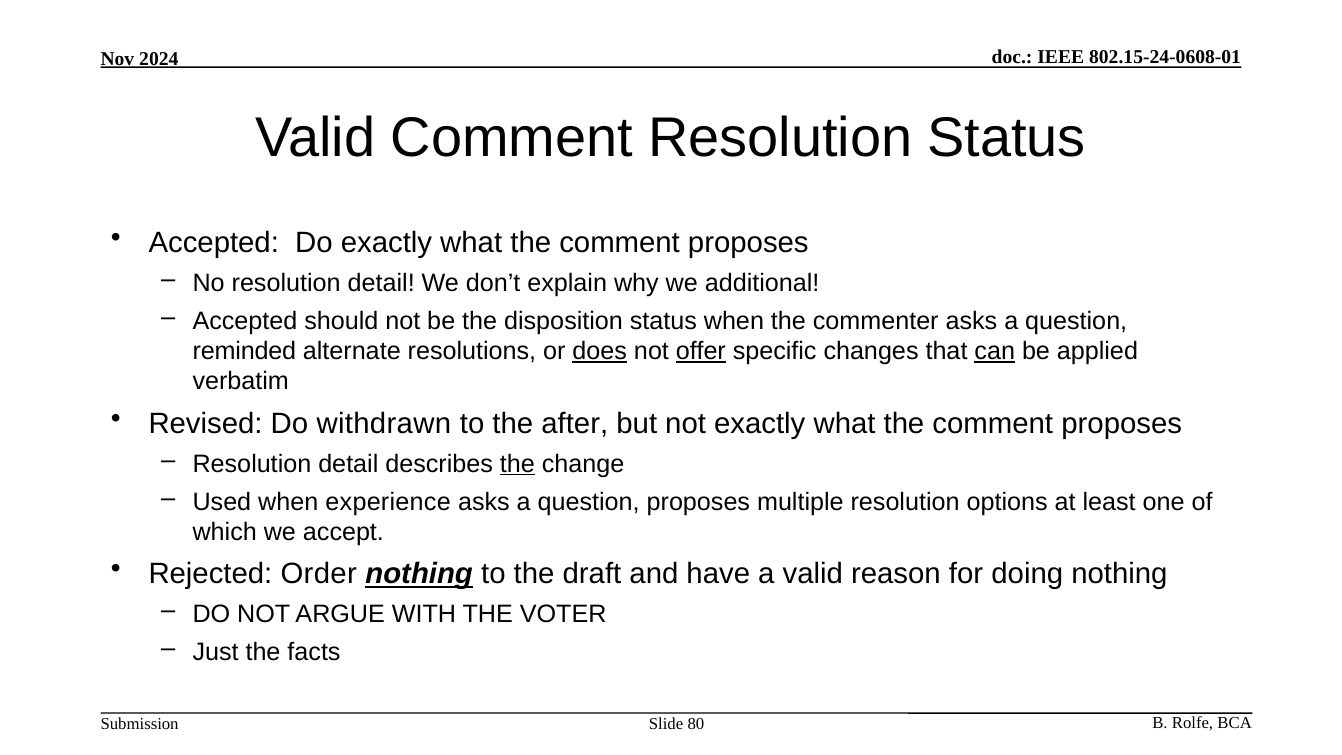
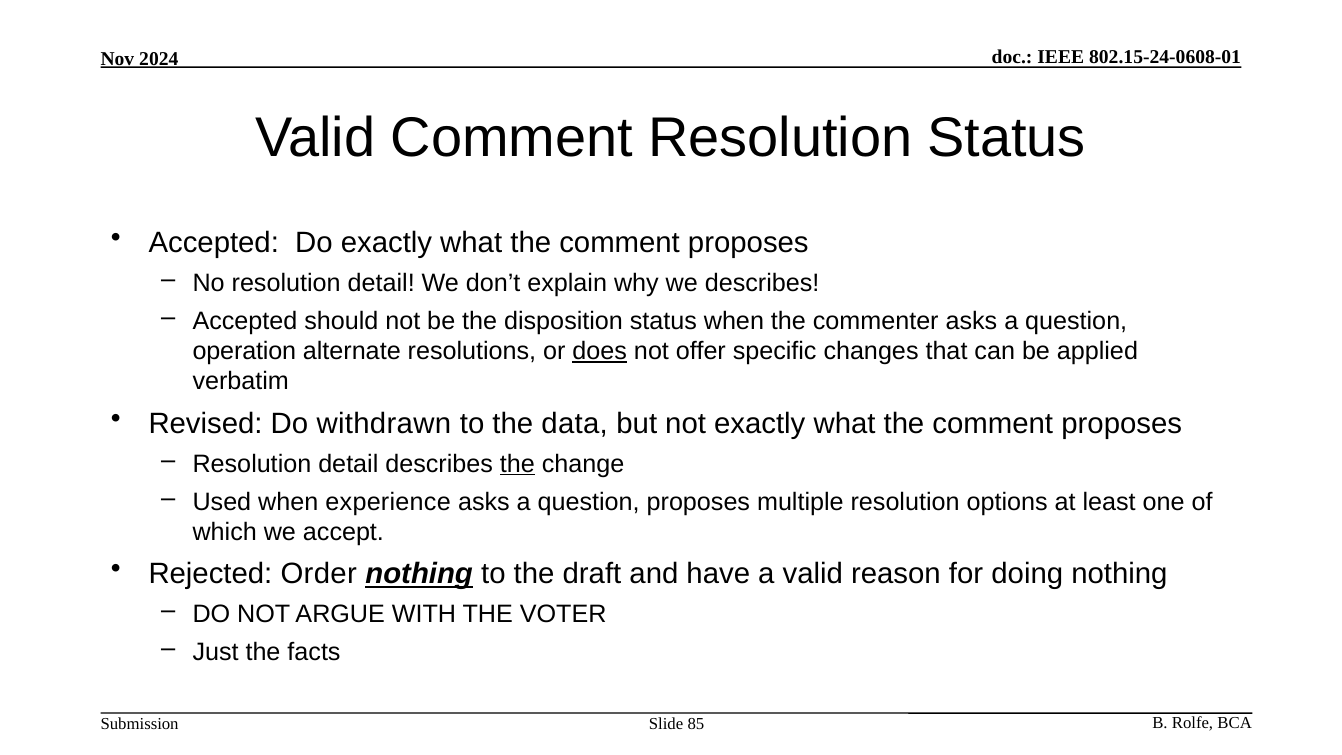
we additional: additional -> describes (762, 283)
reminded: reminded -> operation (244, 351)
offer underline: present -> none (701, 351)
can underline: present -> none (995, 351)
after: after -> data (575, 423)
80: 80 -> 85 (696, 724)
